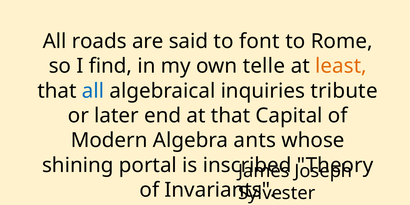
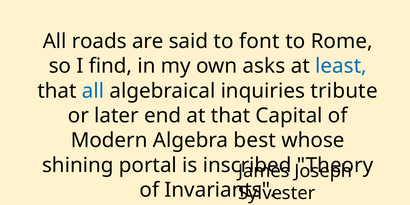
telle: telle -> asks (264, 66)
least colour: orange -> blue (341, 66)
ants: ants -> best (255, 140)
